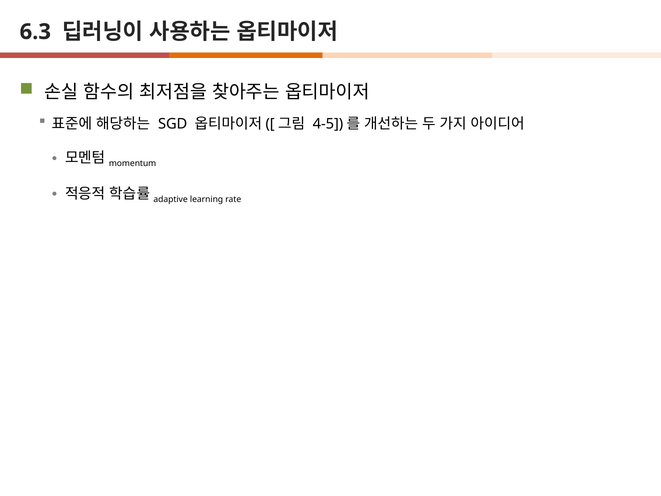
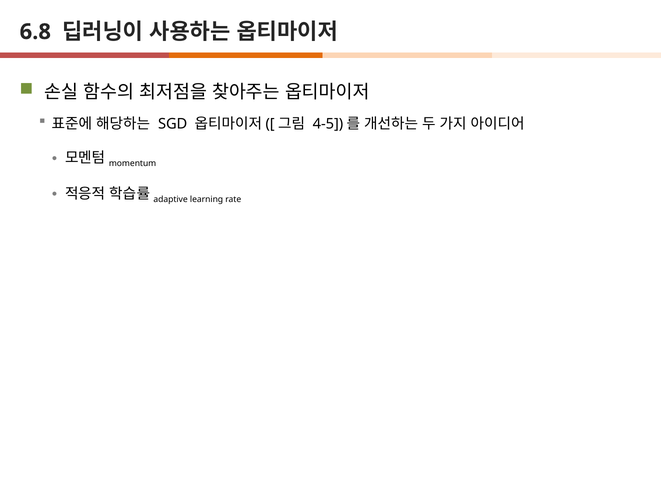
6.3: 6.3 -> 6.8 (35, 32)
